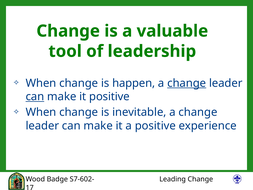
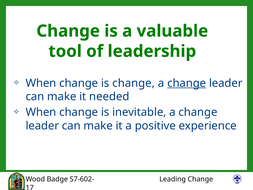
is happen: happen -> change (134, 83)
can underline: present -> none (35, 96)
it positive: positive -> needed (109, 96)
